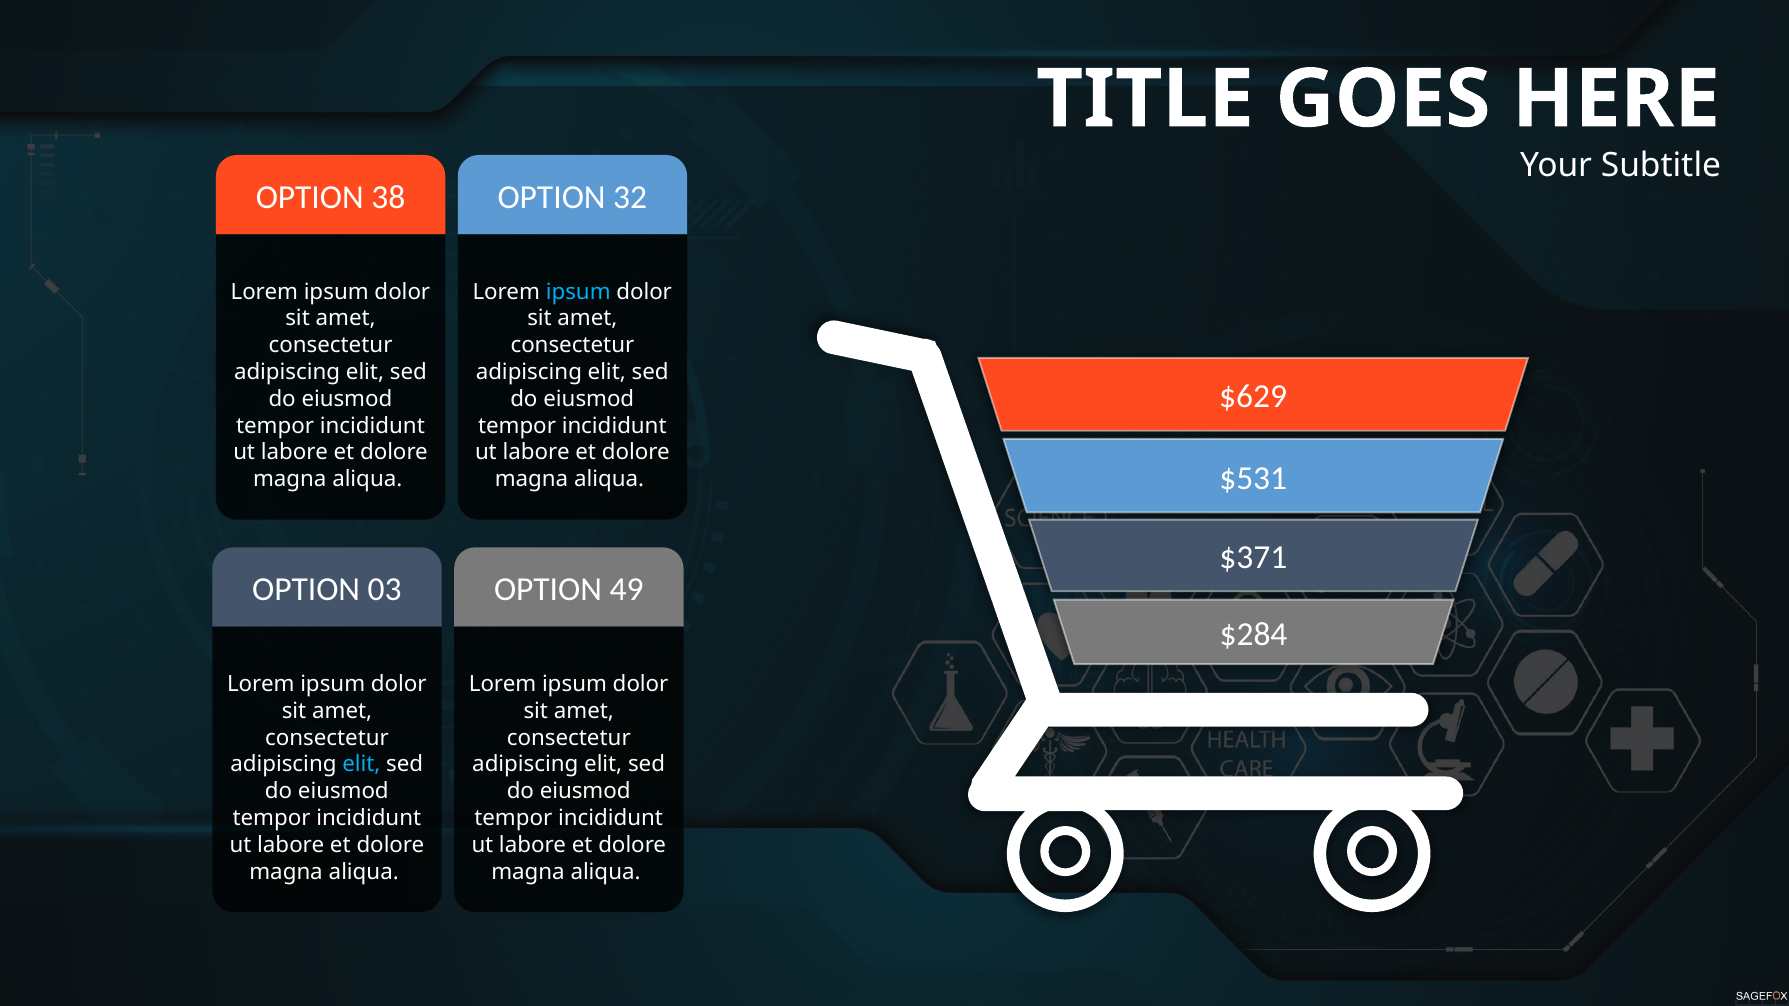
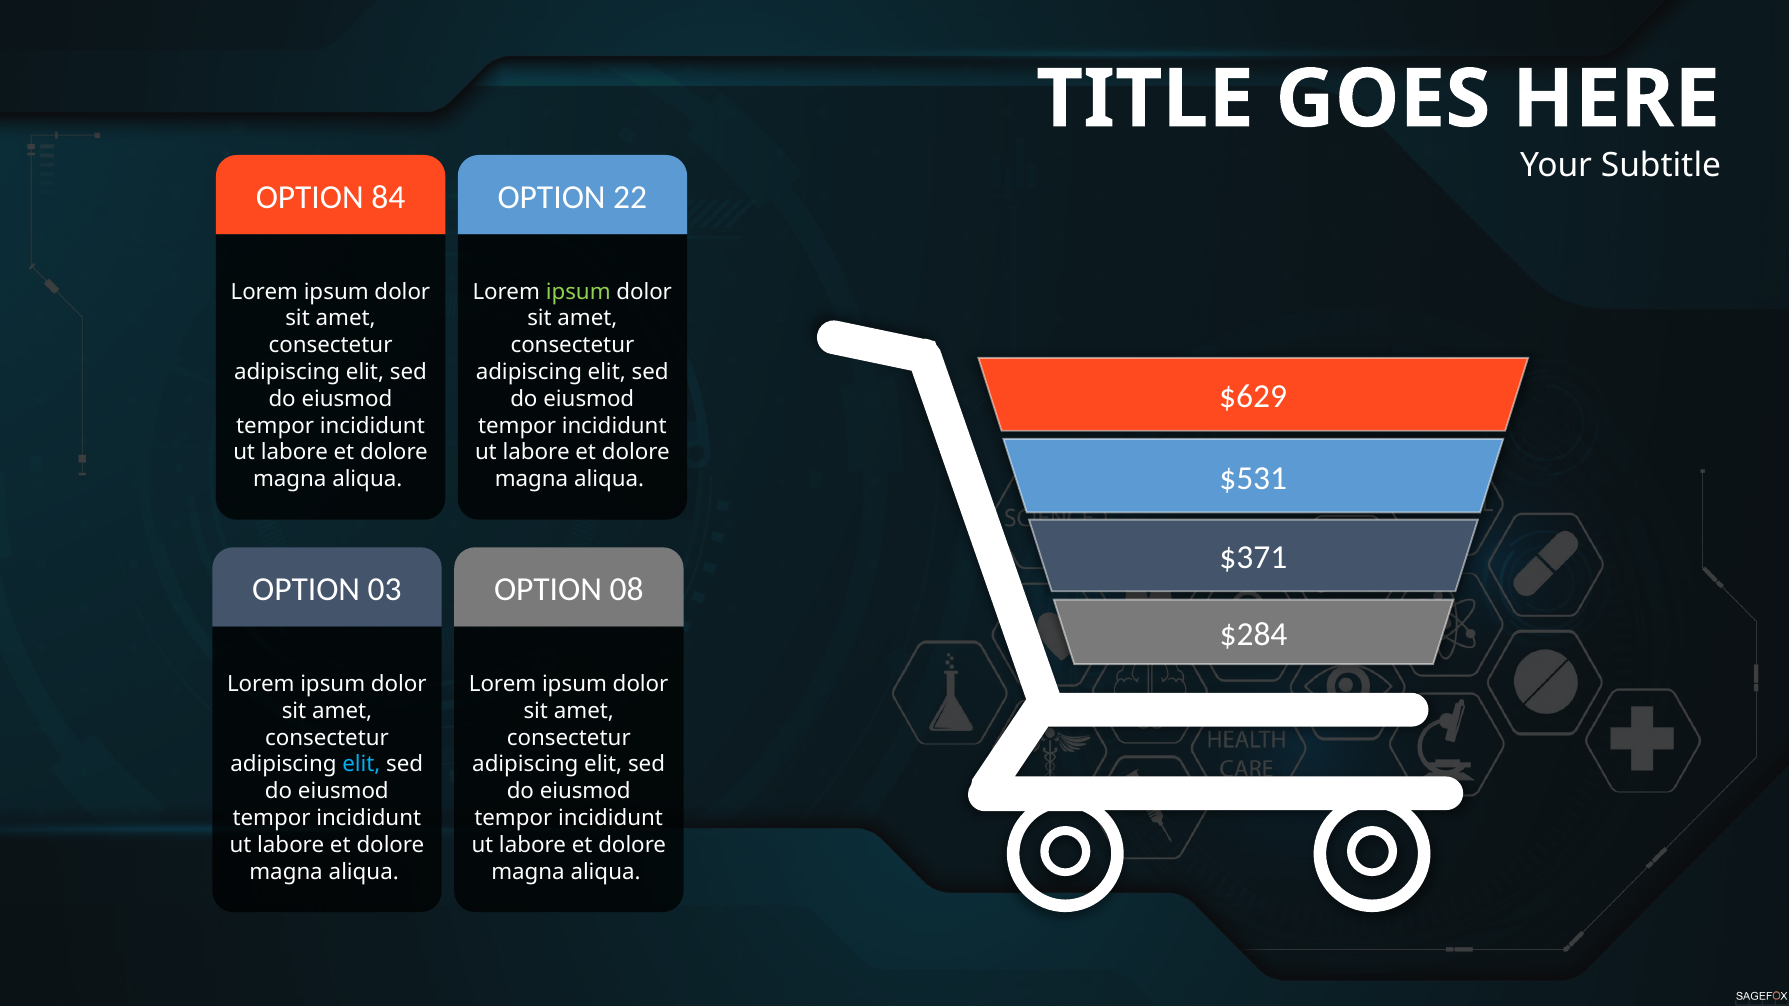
38: 38 -> 84 (388, 197)
32: 32 -> 22 (630, 197)
ipsum colour: light blue -> light green (578, 292)
49: 49 -> 08 (627, 589)
